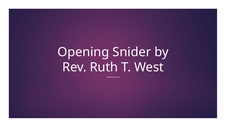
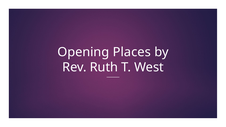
Snider: Snider -> Places (132, 52)
